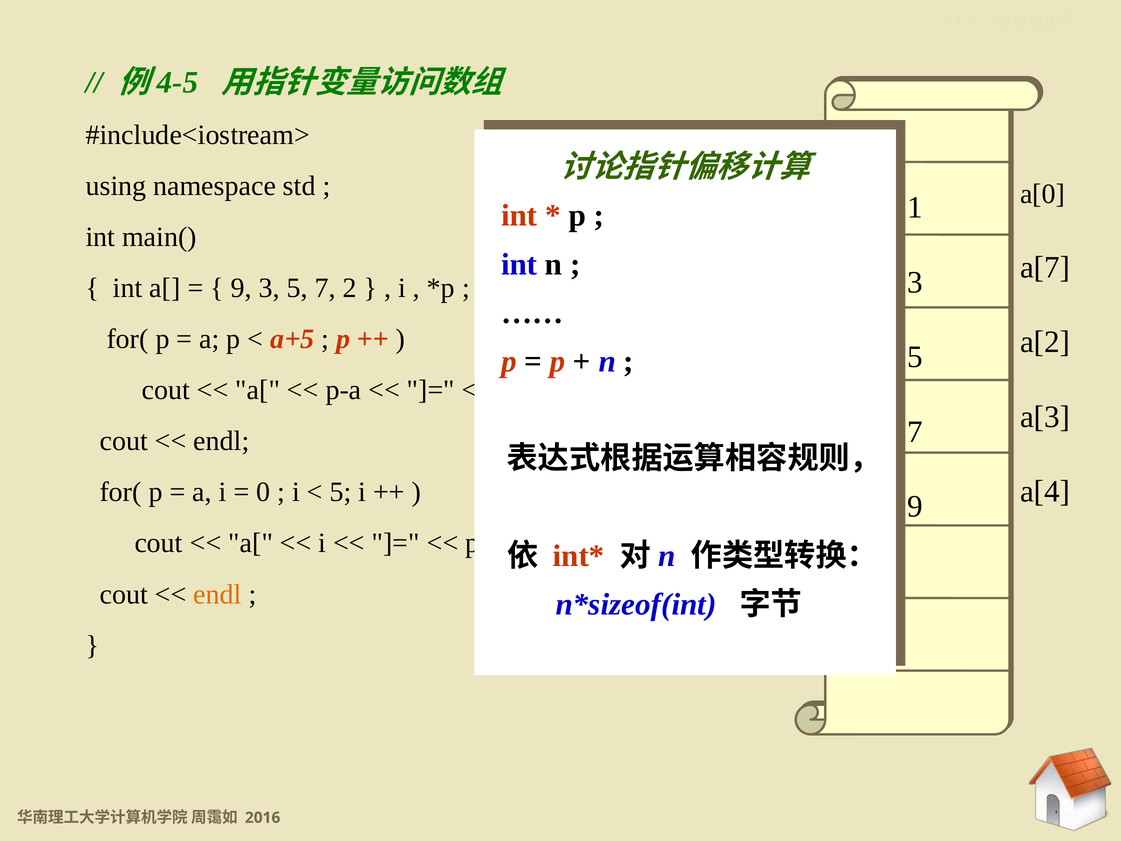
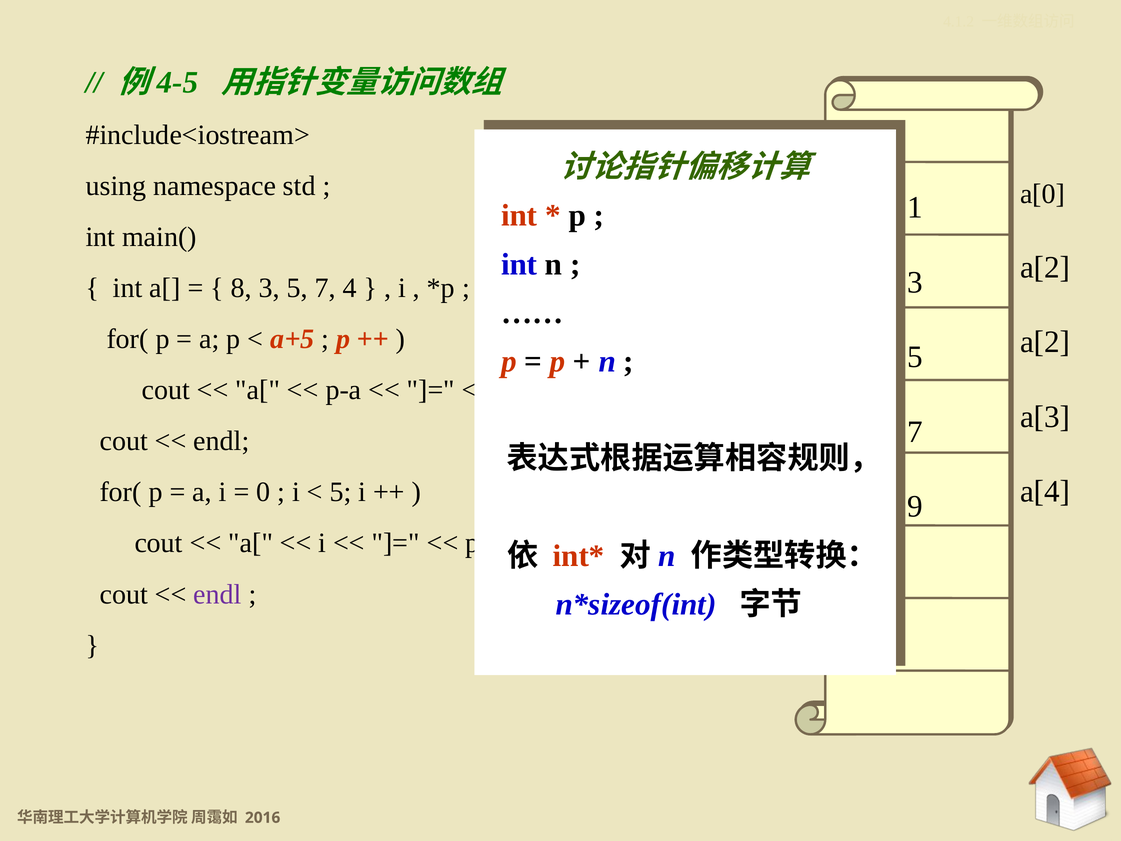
a[7: a[7 -> a[2 (1045, 267)
9: 9 -> 8 (241, 288)
2: 2 -> 4 (350, 288)
endl colour: orange -> purple (218, 594)
